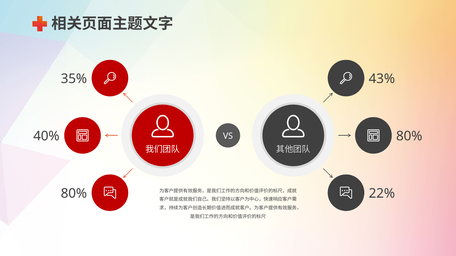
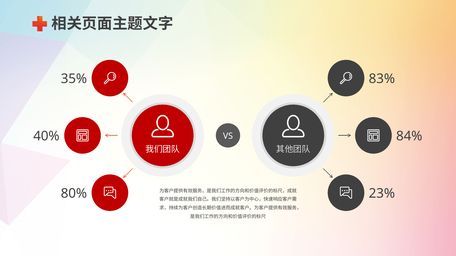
43%: 43% -> 83% (382, 79)
40% 80%: 80% -> 84% (409, 136)
22%: 22% -> 23% (382, 194)
